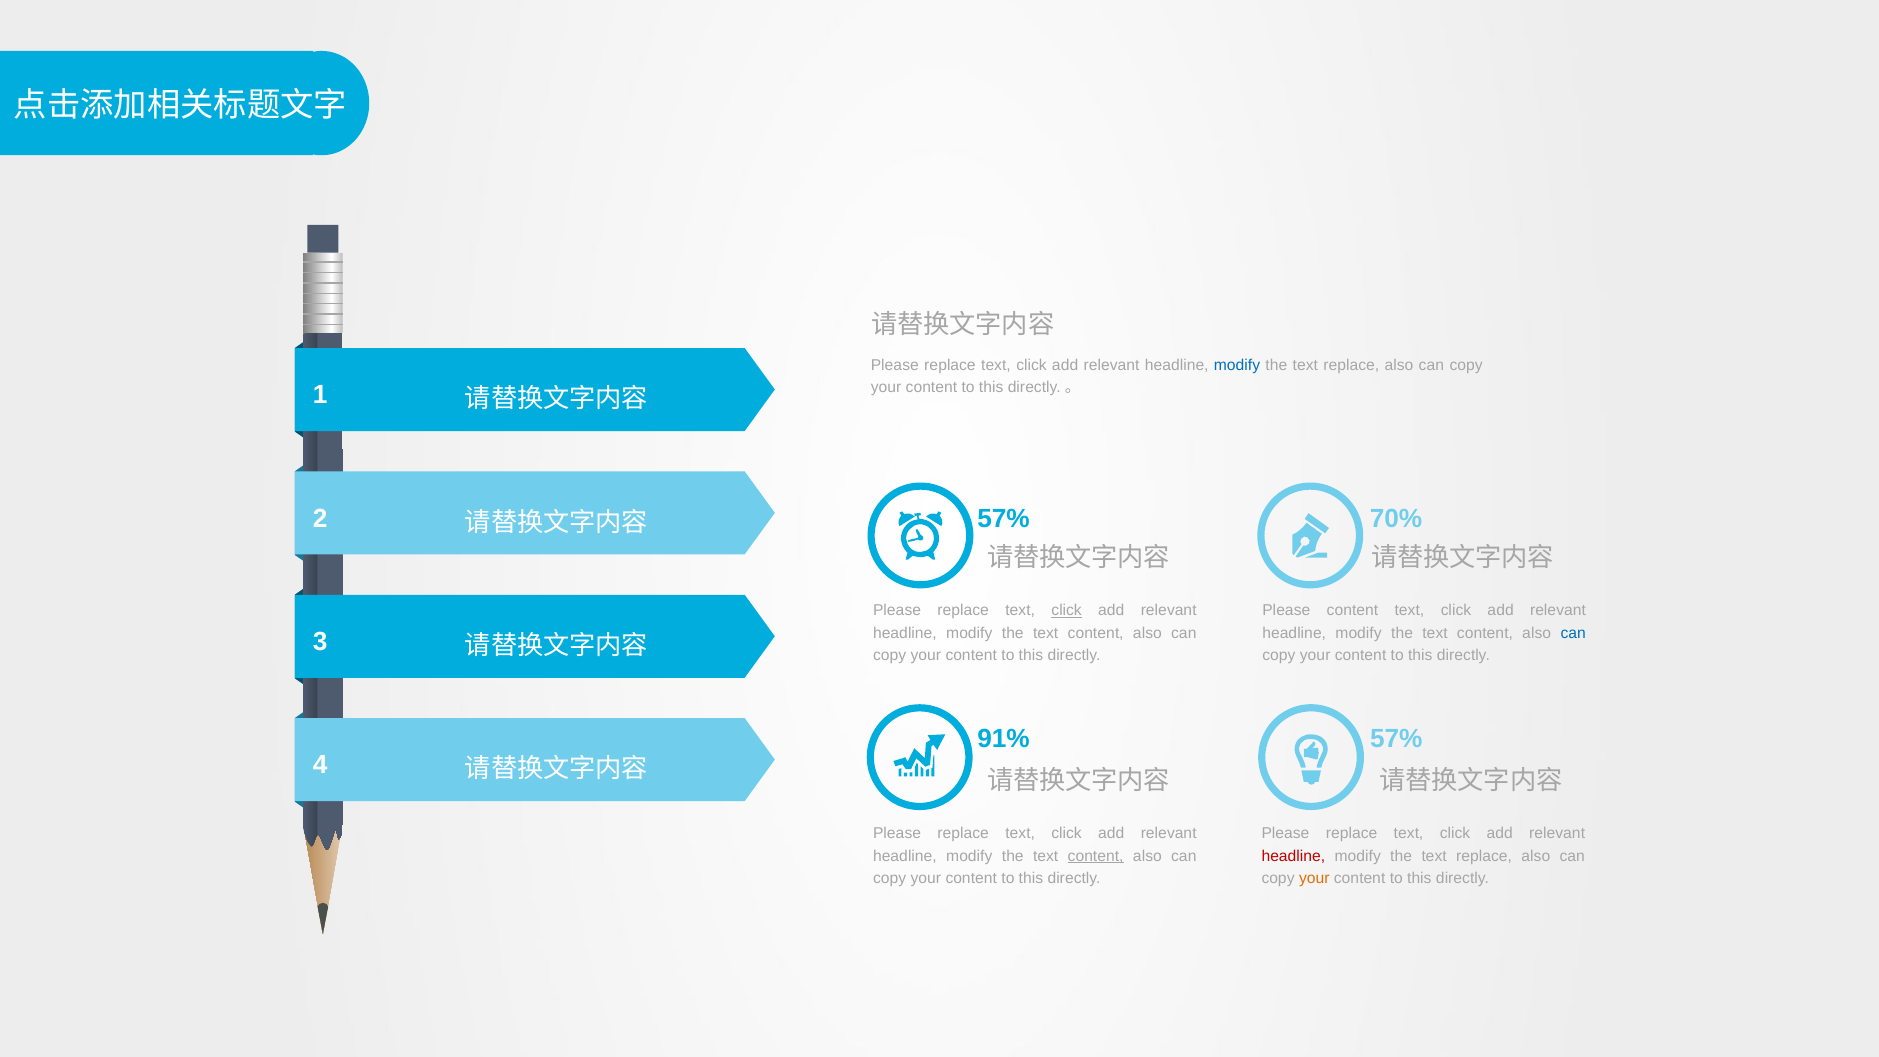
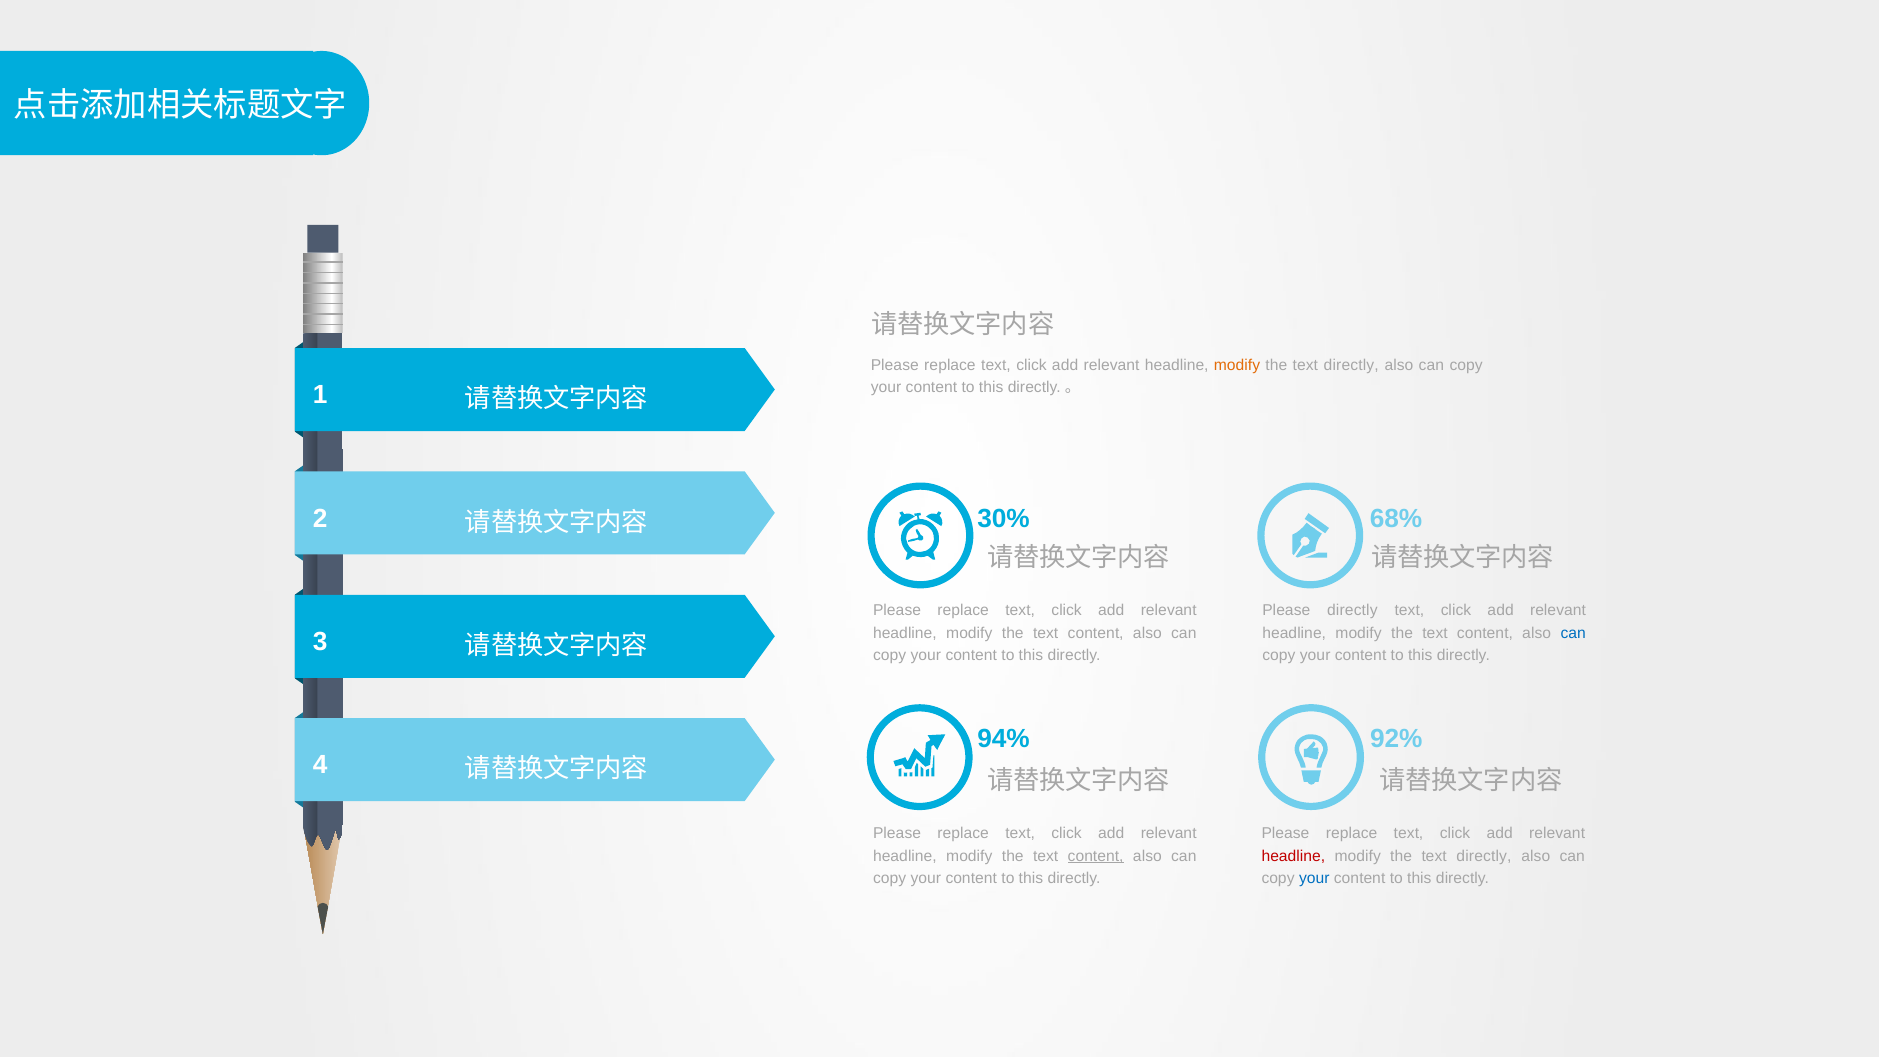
modify colour: blue -> orange (1237, 365)
replace: replace -> directly (1351, 365)
57%: 57% -> 30% (1004, 519)
70%: 70% -> 68% (1396, 519)
click underline: present -> none (1067, 611)
Please content: content -> directly (1352, 611)
91%: 91% -> 94% (1004, 739)
57%: 57% -> 92% (1396, 739)
replace: replace -> directly (1484, 856)
your colour: orange -> blue (1314, 878)
